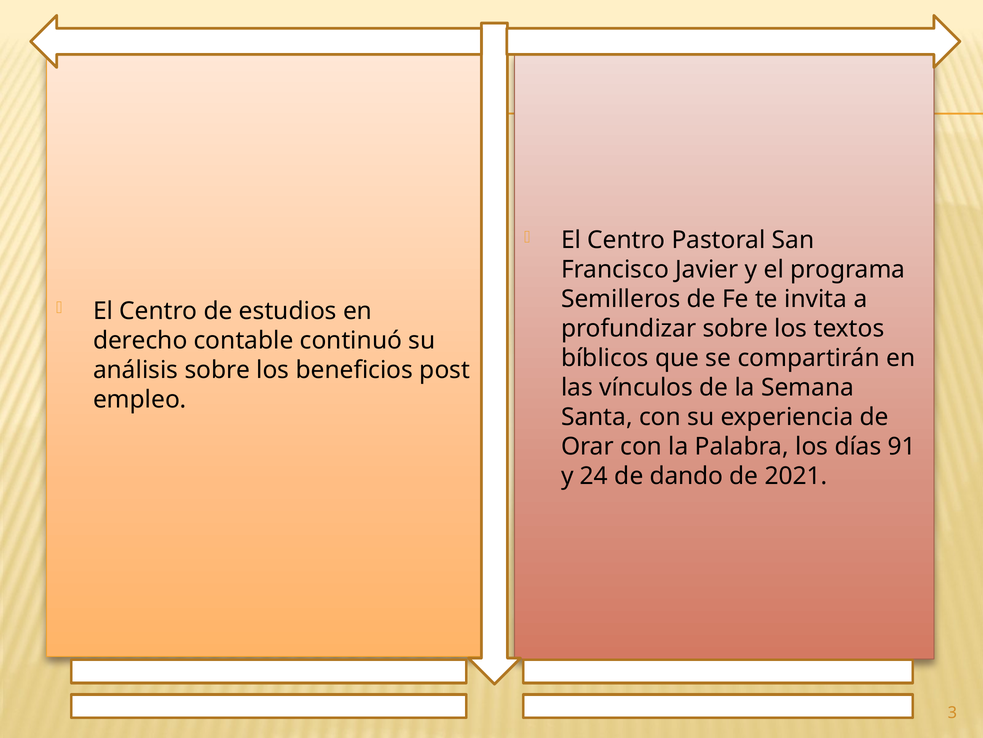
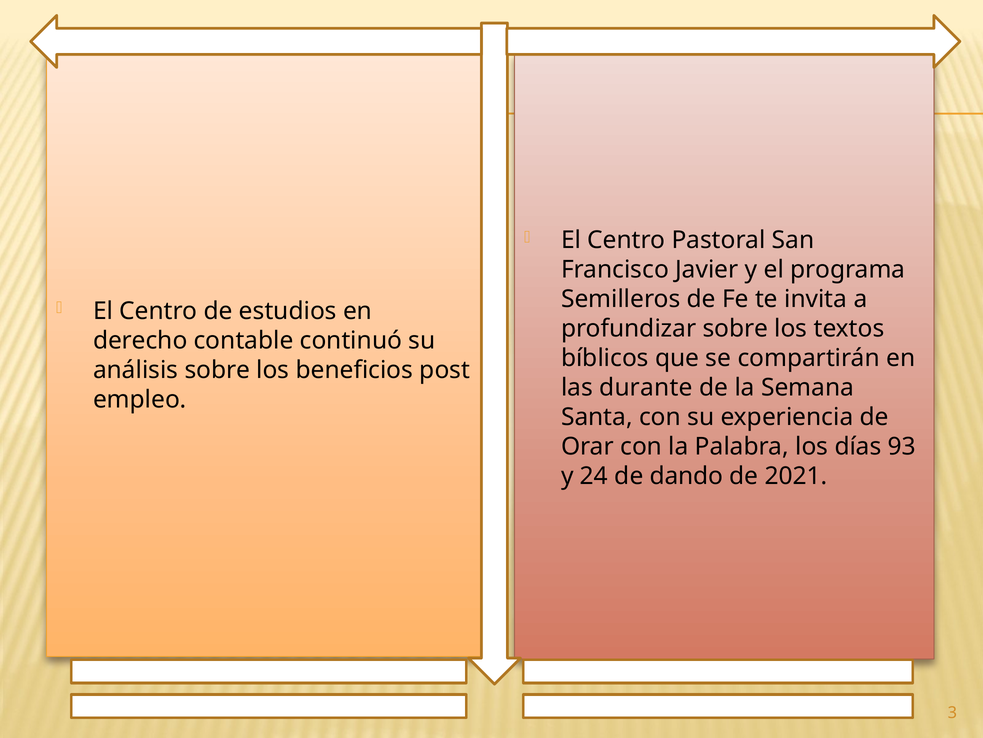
vínculos: vínculos -> durante (646, 387)
91: 91 -> 93 (902, 446)
